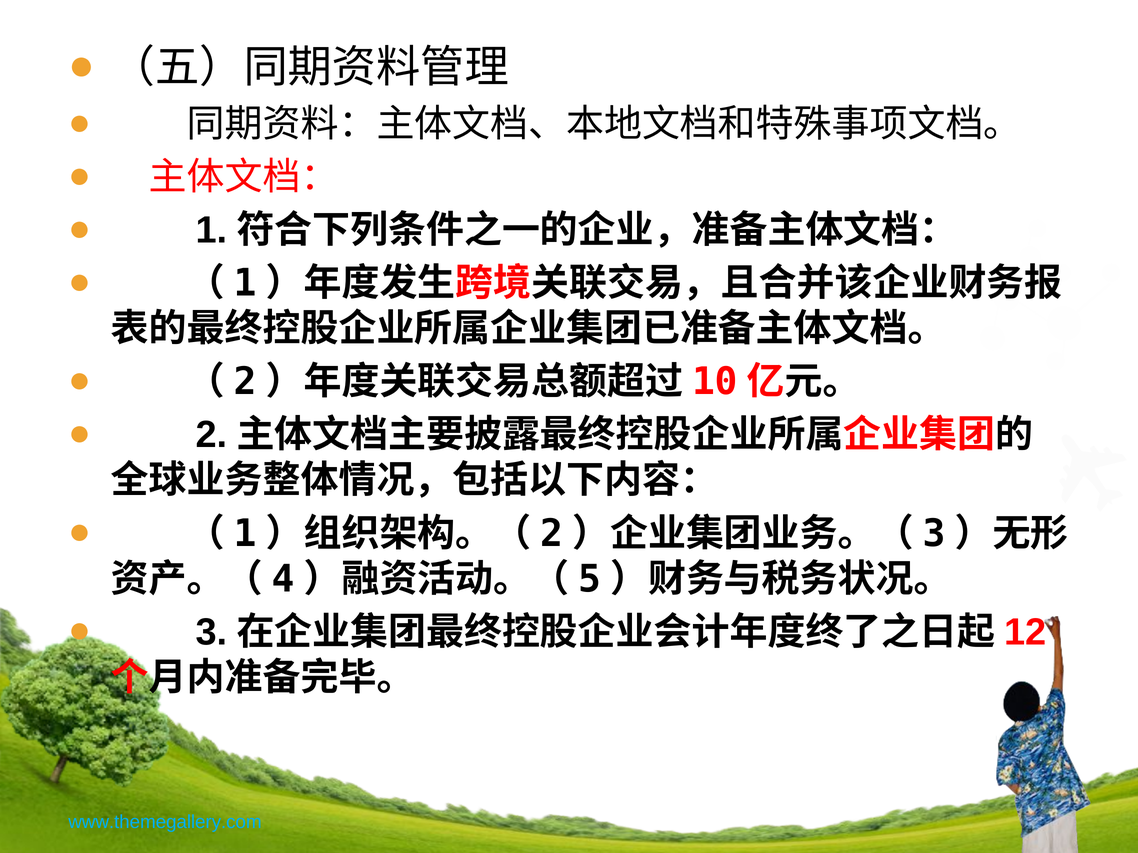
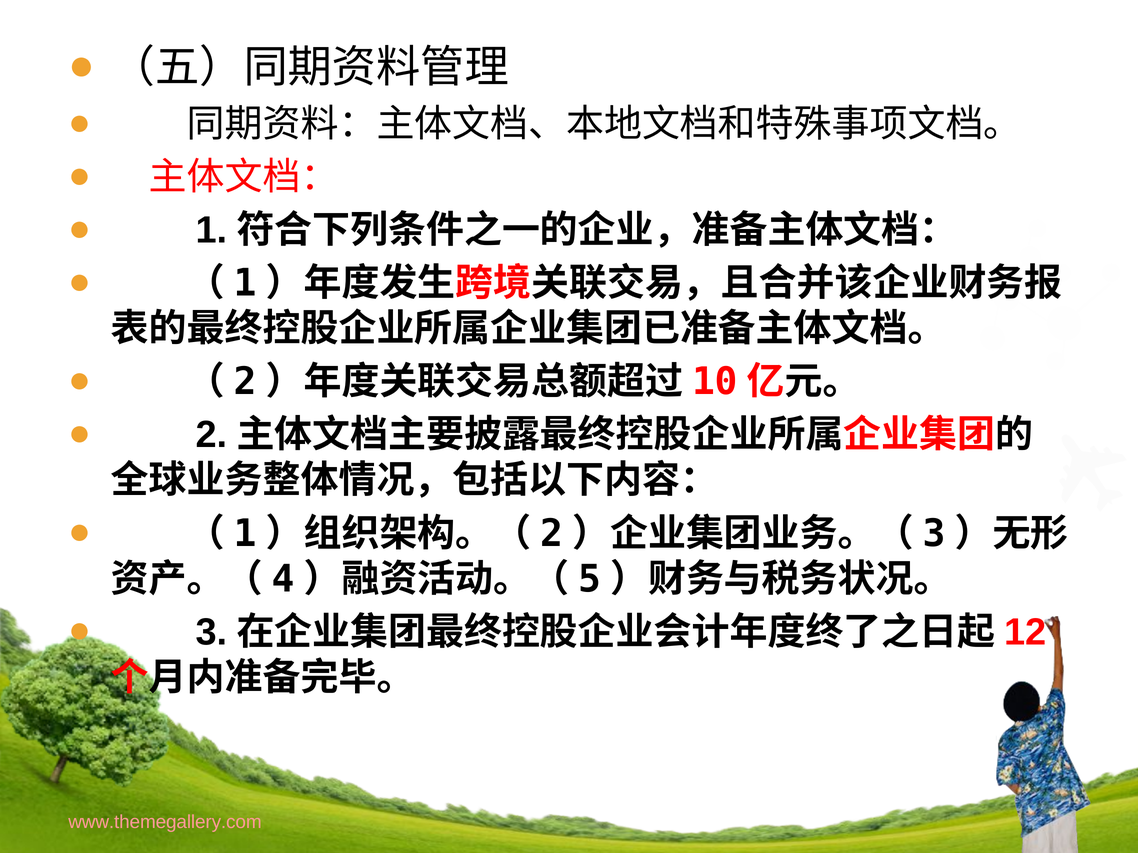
www.themegallery.com colour: light blue -> pink (165, 823)
